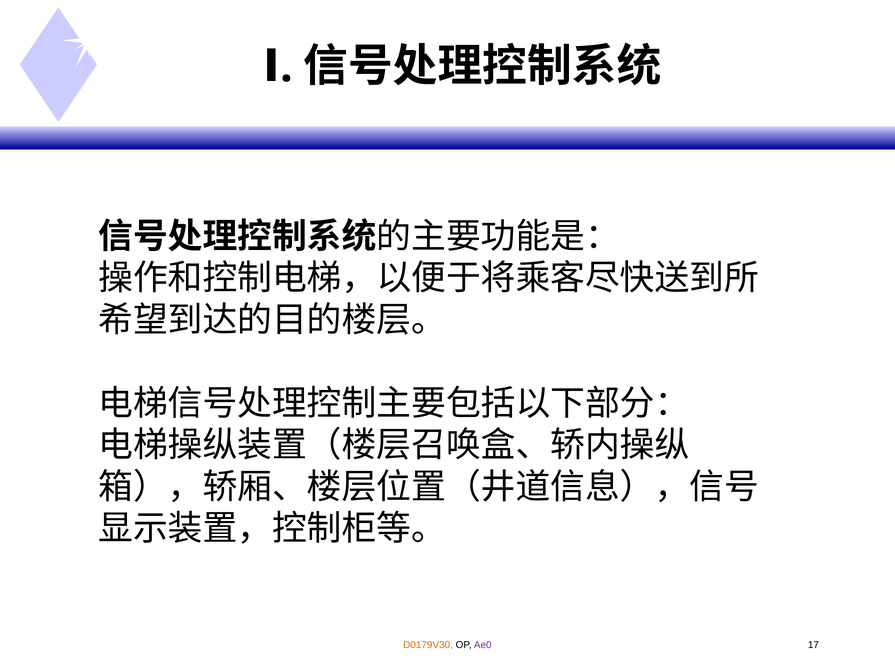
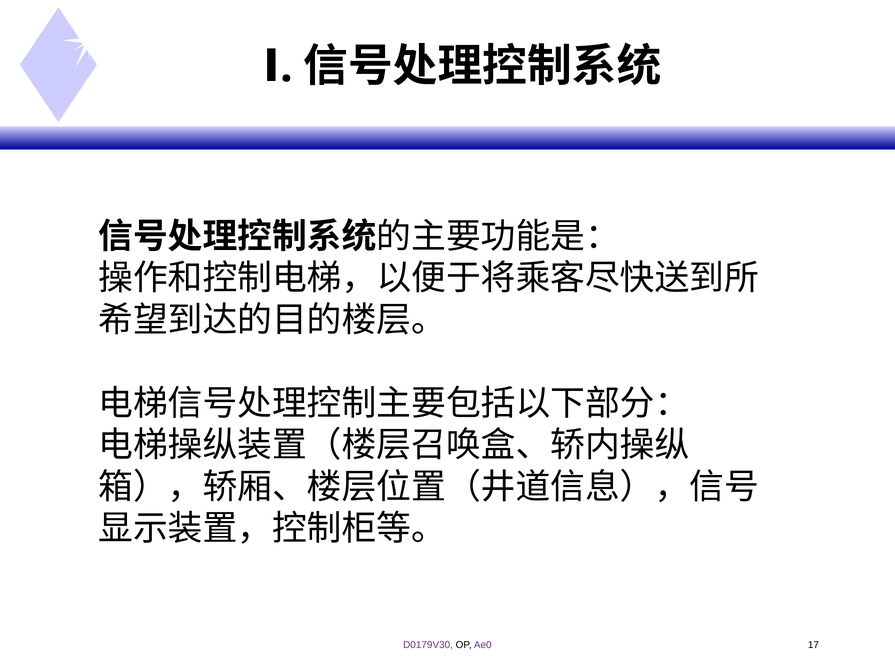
D0179V30 colour: orange -> purple (428, 645)
